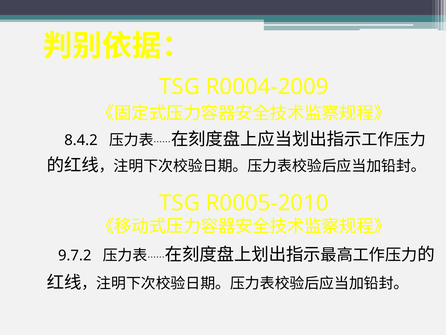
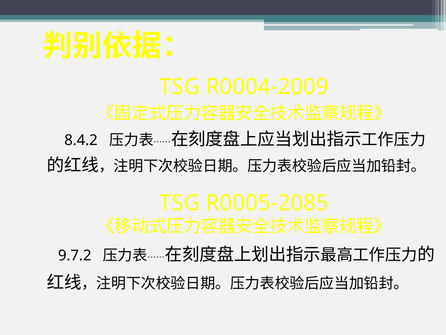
R0005-2010: R0005-2010 -> R0005-2085 (267, 203)
